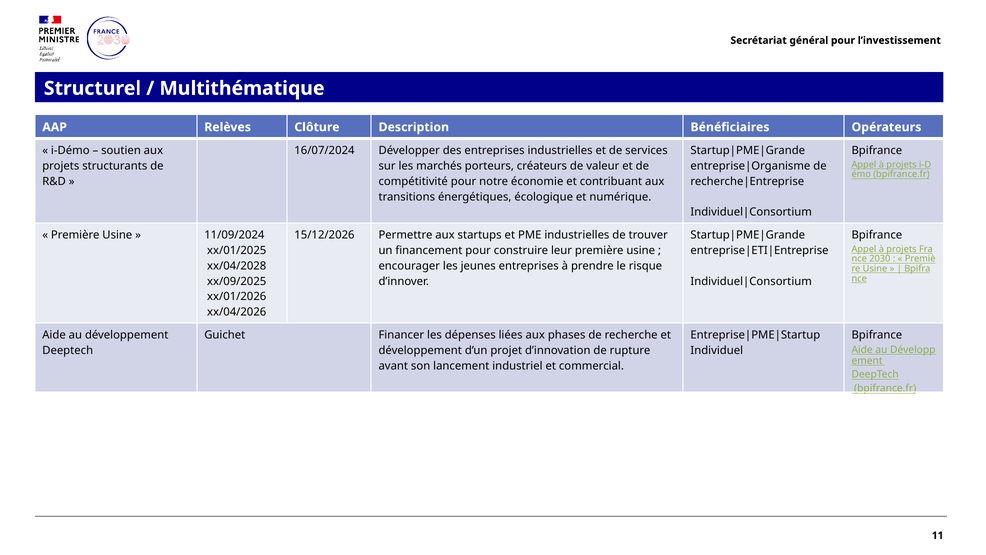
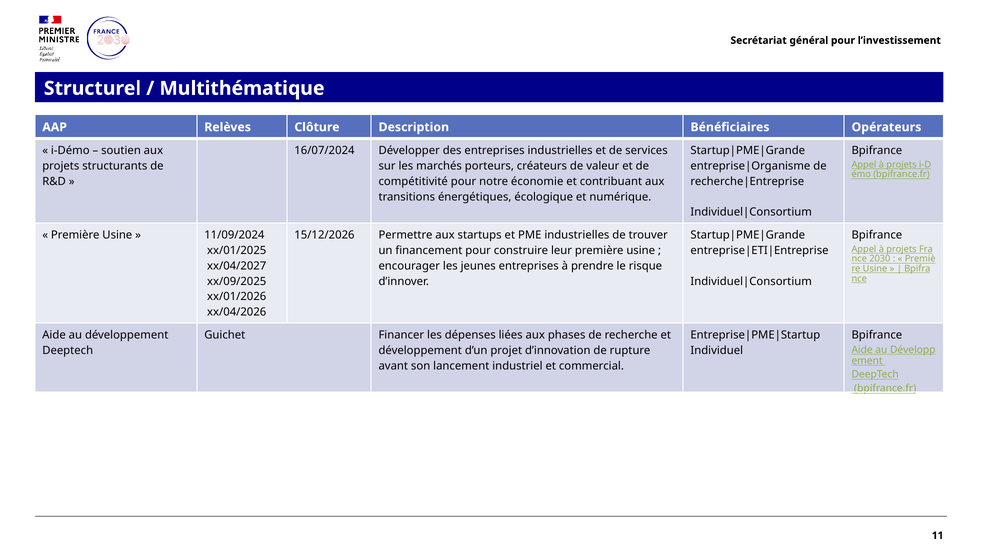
xx/04/2028: xx/04/2028 -> xx/04/2027 (237, 266)
